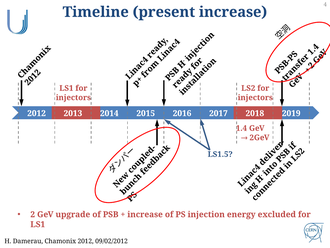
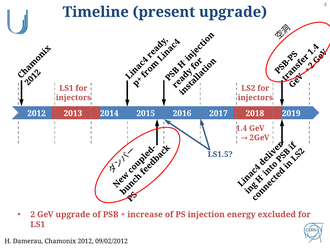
present increase: increase -> upgrade (233, 12)
